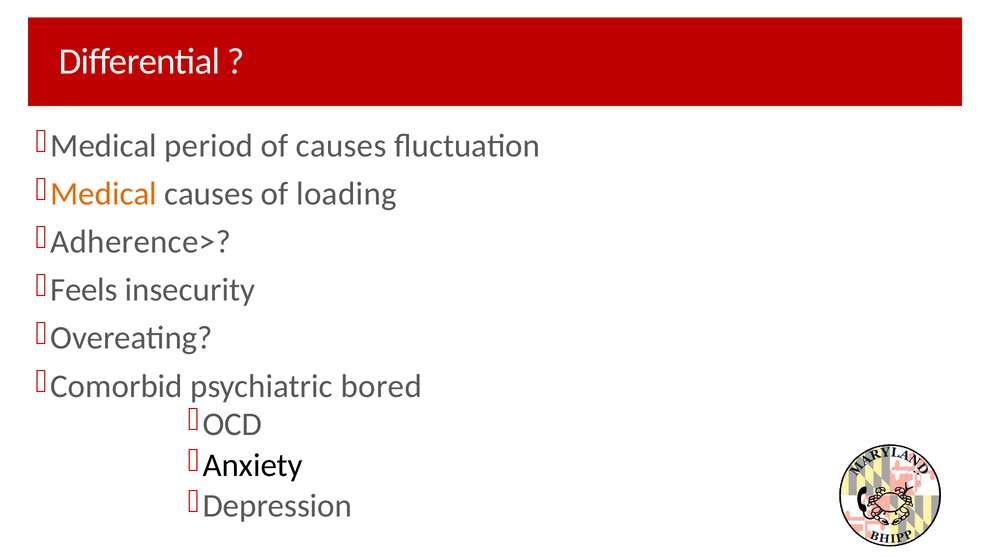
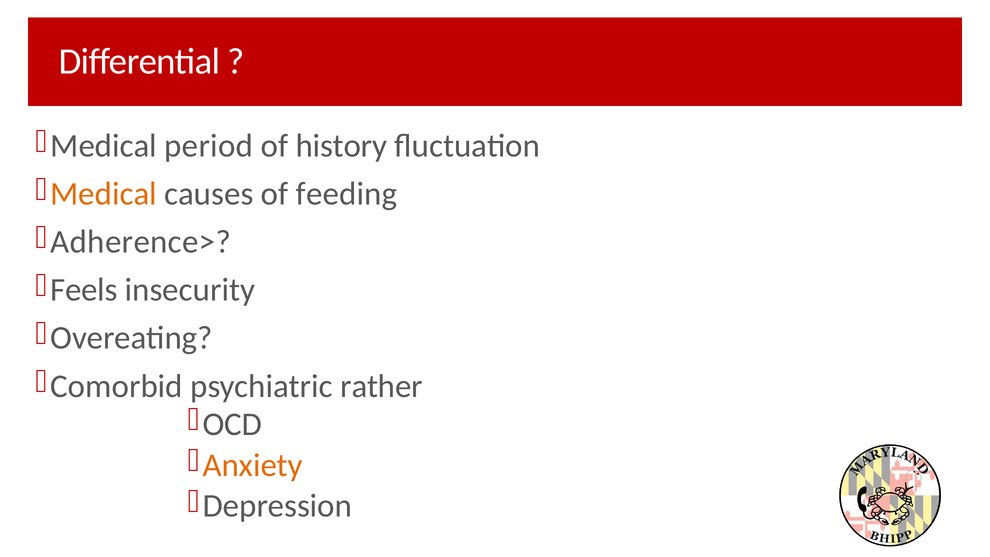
of causes: causes -> history (341, 146)
loading: loading -> feeding (347, 194)
bored: bored -> rather (382, 386)
Anxiety colour: black -> orange (253, 465)
